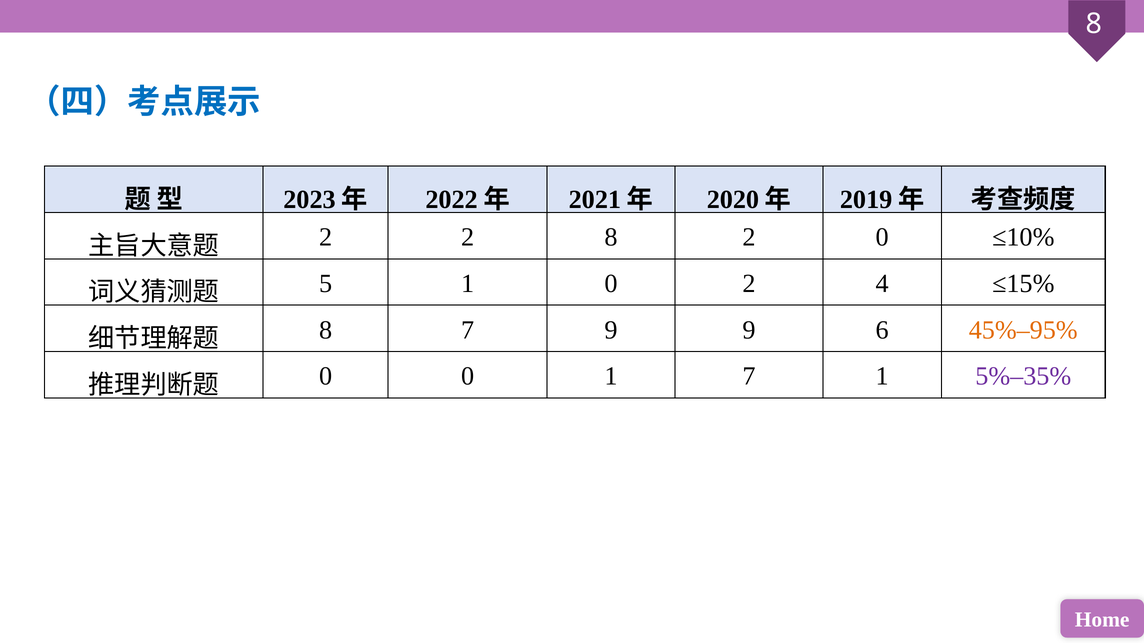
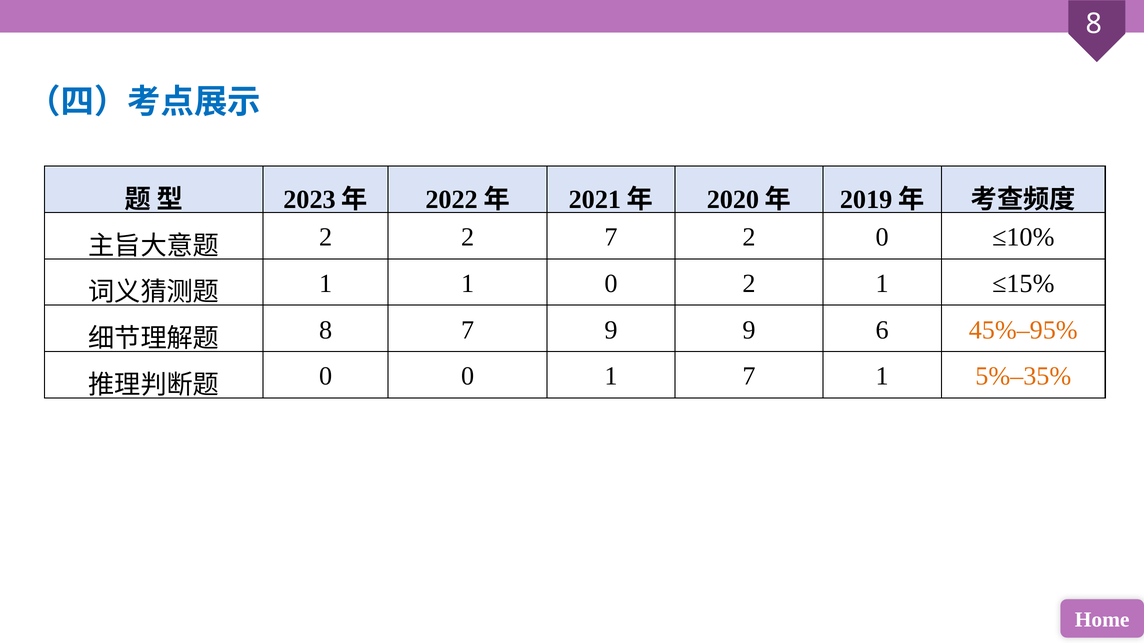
2 8: 8 -> 7 (611, 237)
5: 5 -> 1 (326, 284)
2 4: 4 -> 1 (882, 284)
5%–35% colour: purple -> orange (1023, 376)
